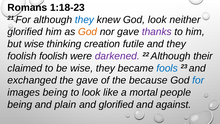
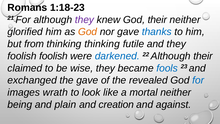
they colour: blue -> purple (84, 20)
God look: look -> their (157, 20)
thanks colour: purple -> blue (157, 32)
but wise: wise -> from (34, 44)
thinking creation: creation -> thinking (102, 44)
darkened colour: purple -> blue (117, 56)
because: because -> revealed (148, 80)
images being: being -> wrath (55, 92)
mortal people: people -> neither (176, 92)
and glorified: glorified -> creation (116, 104)
